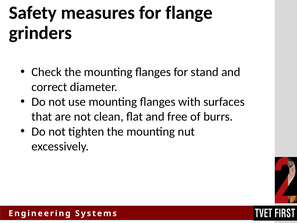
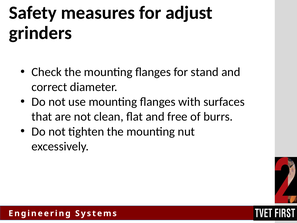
flange: flange -> adjust (189, 13)
